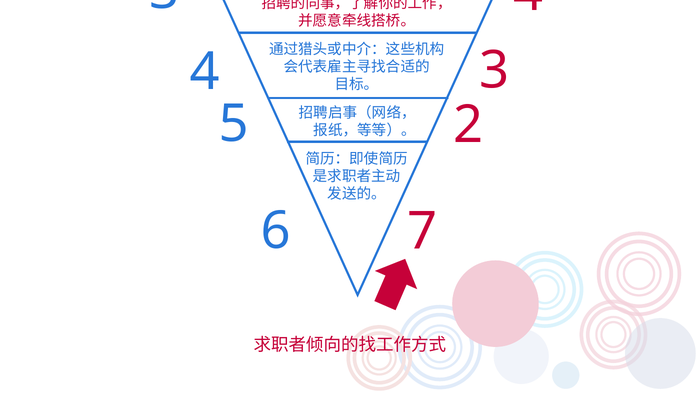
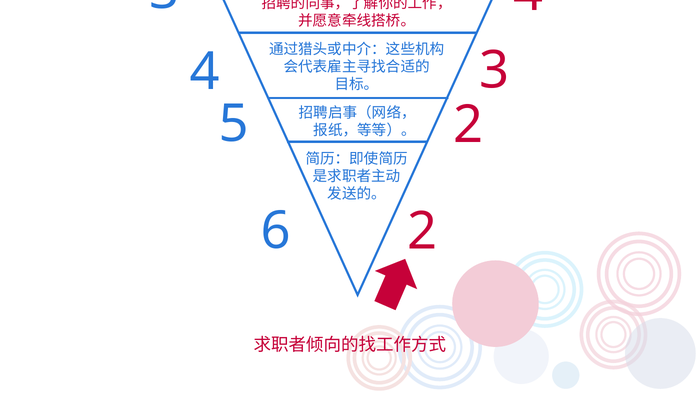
6 7: 7 -> 2 (422, 231)
